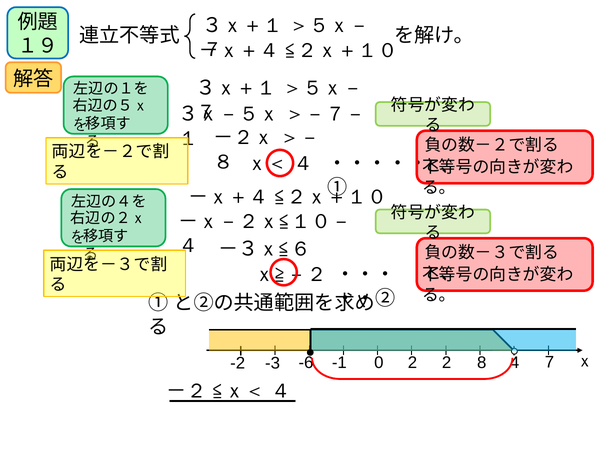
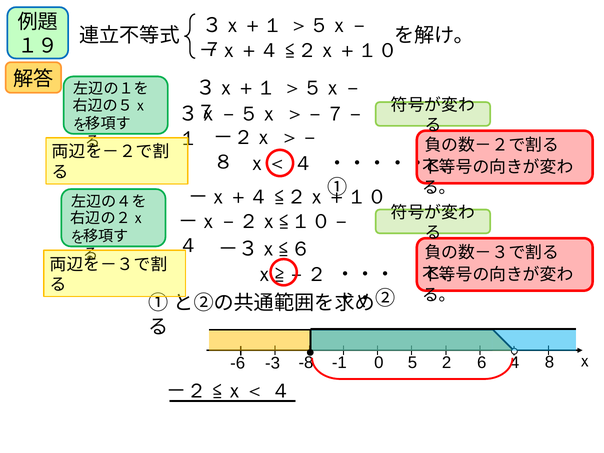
-2: -2 -> -6 (238, 363)
-6: -6 -> -8 (306, 363)
0 2: 2 -> 5 (412, 363)
8: 8 -> 6 (482, 363)
7: 7 -> 8 (550, 362)
